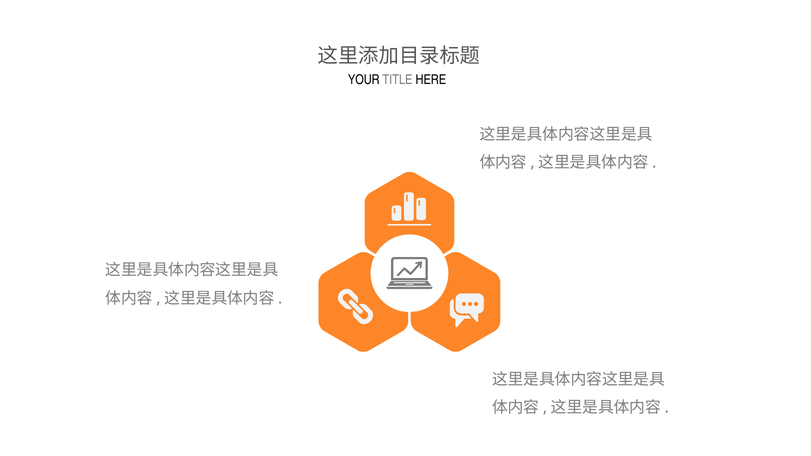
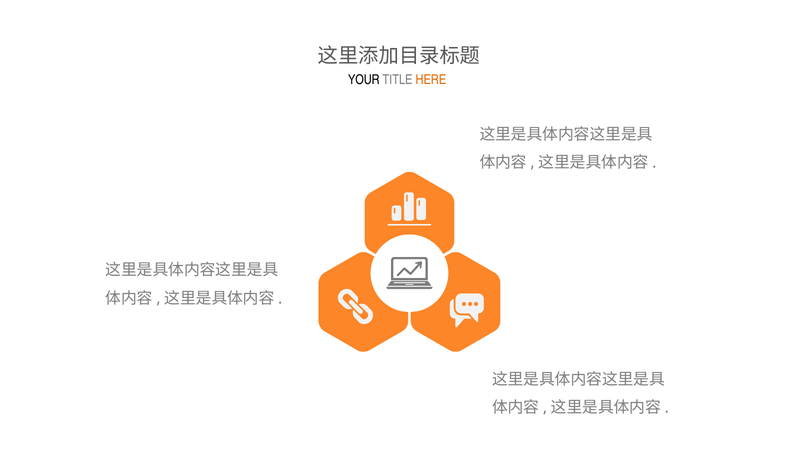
HERE colour: black -> orange (431, 80)
